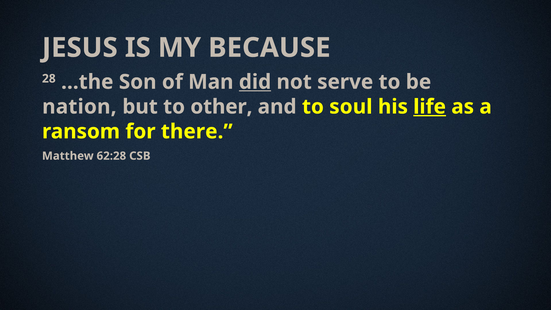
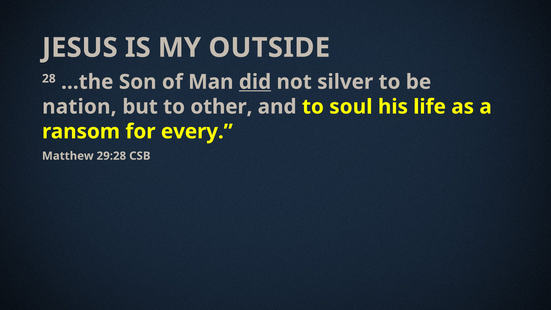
BECAUSE: BECAUSE -> OUTSIDE (269, 48)
serve: serve -> silver (345, 82)
life underline: present -> none (430, 107)
there: there -> every (197, 132)
62:28: 62:28 -> 29:28 (111, 156)
